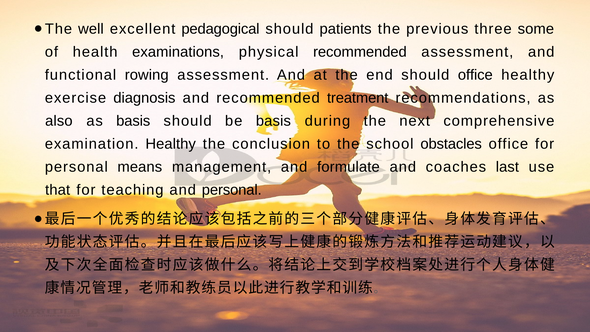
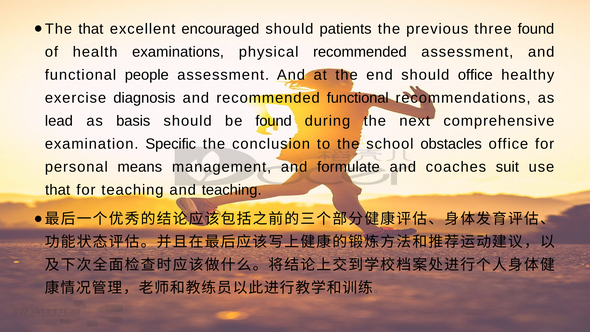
well: well -> that (91, 29)
pedagogical: pedagogical -> encouraged (220, 29)
three some: some -> found (536, 29)
rowing: rowing -> people (147, 75)
recommended treatment: treatment -> functional (358, 98)
also: also -> lead (59, 121)
be basis: basis -> found (274, 121)
examination Healthy: Healthy -> Specific (171, 144)
last: last -> suit (507, 167)
and personal: personal -> teaching (232, 190)
